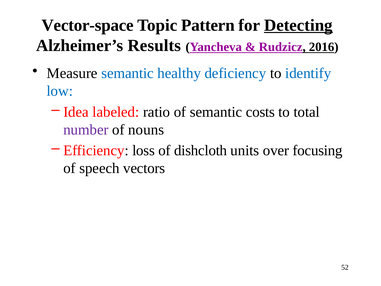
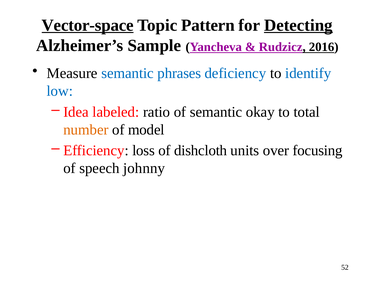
Vector-space underline: none -> present (88, 25)
Results: Results -> Sample (154, 45)
healthy: healthy -> phrases (179, 73)
costs: costs -> okay (260, 112)
number colour: purple -> orange (86, 130)
nouns: nouns -> model (146, 130)
vectors: vectors -> johnny (144, 168)
